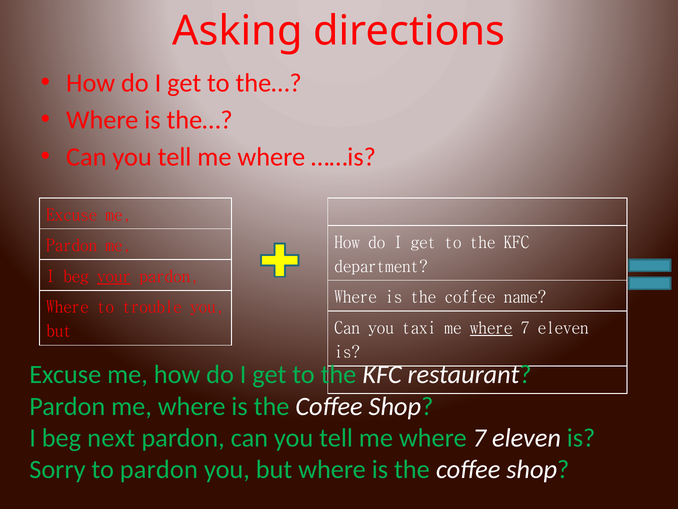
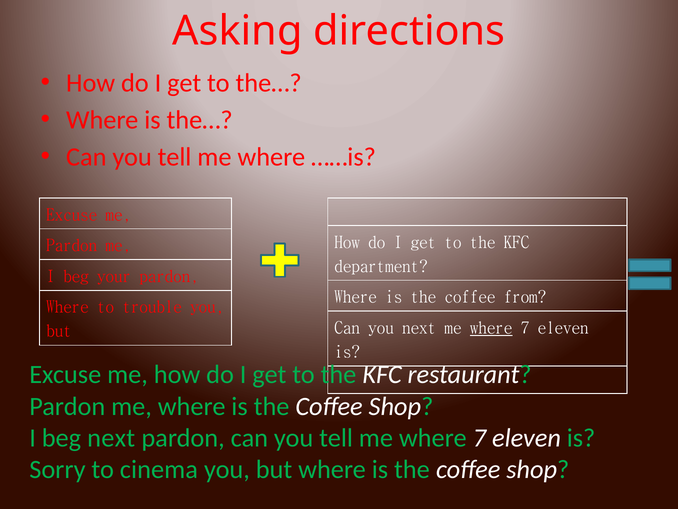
your underline: present -> none (114, 276)
name: name -> from (525, 297)
you taxi: taxi -> next (419, 328)
to pardon: pardon -> cinema (159, 469)
